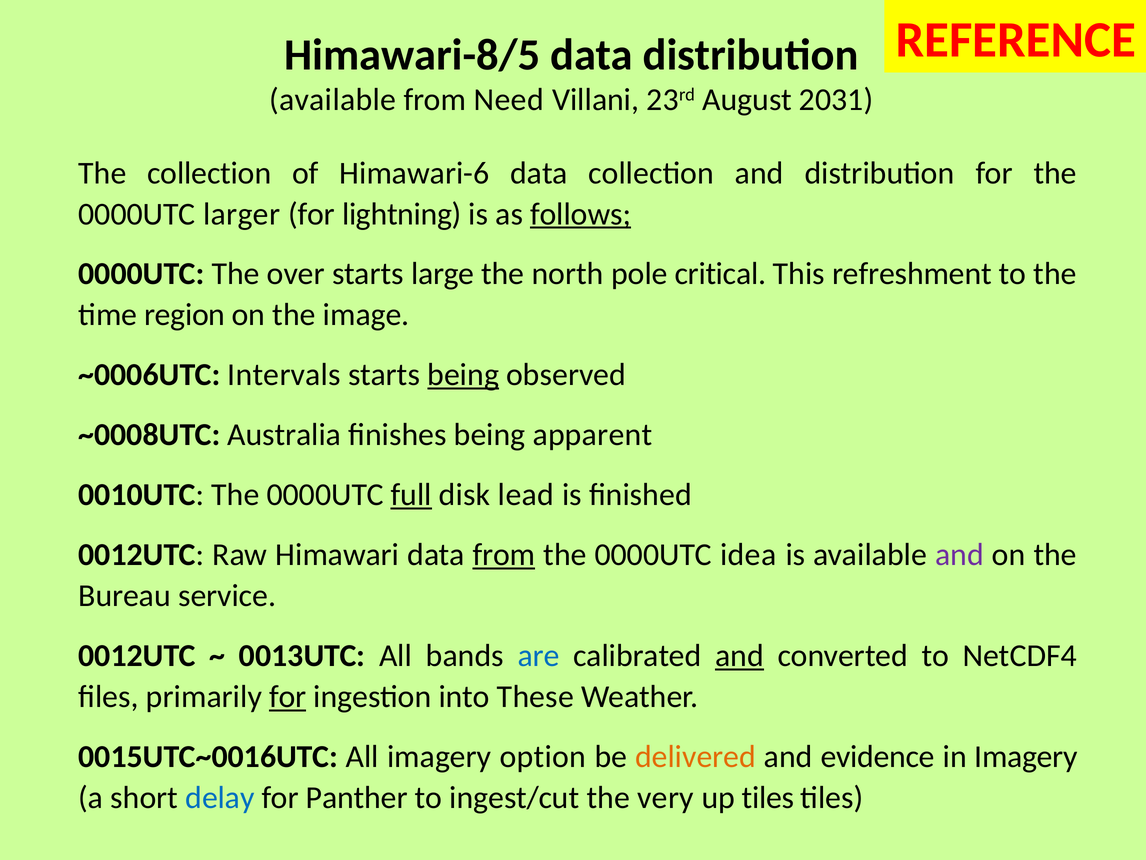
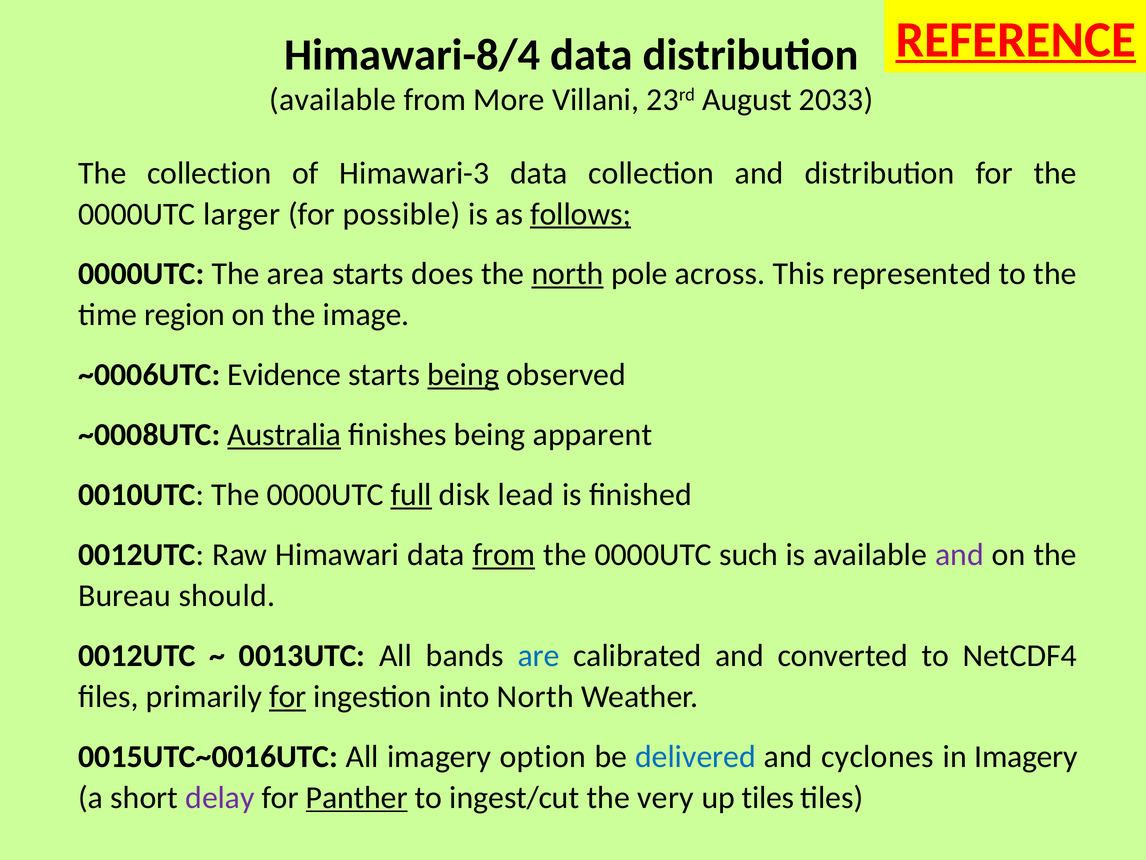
REFERENCE underline: none -> present (1016, 40)
Himawari-8/5: Himawari-8/5 -> Himawari-8/4 (412, 55)
Need: Need -> More (509, 100)
2031: 2031 -> 2033 (836, 100)
Himawari-6: Himawari-6 -> Himawari-3 (414, 173)
lightning: lightning -> possible (401, 214)
over: over -> area (296, 274)
large: large -> does (442, 274)
north underline: none -> present (568, 274)
critical: critical -> across (720, 274)
refreshment: refreshment -> represented (912, 274)
Intervals: Intervals -> Evidence (284, 375)
Australia underline: none -> present (284, 435)
idea: idea -> such (749, 555)
service: service -> should (227, 595)
and underline: present -> none (739, 655)
into These: These -> North (535, 696)
delivered colour: orange -> blue (696, 756)
evidence: evidence -> cyclones (877, 756)
delay colour: blue -> purple (220, 797)
Panther underline: none -> present (357, 797)
